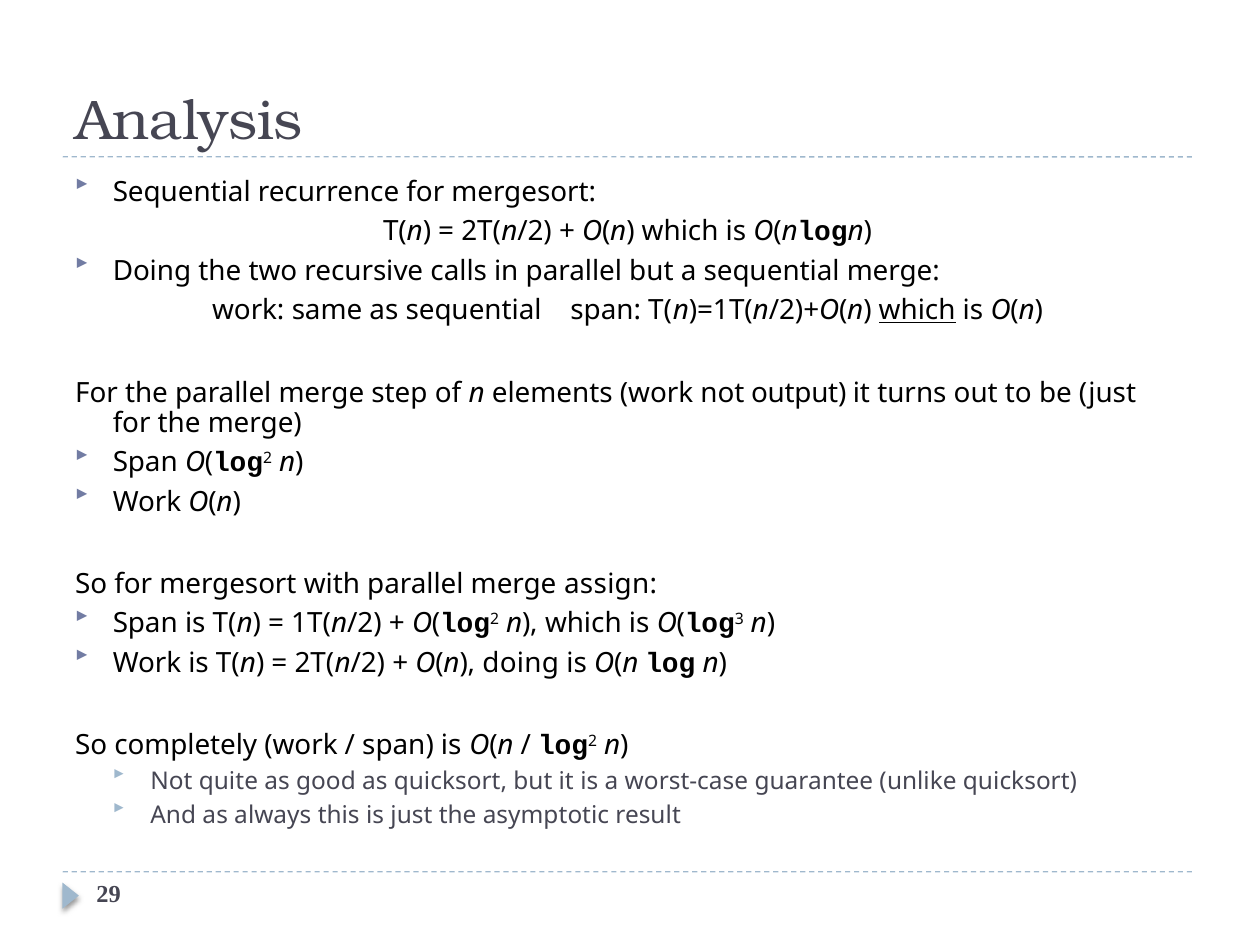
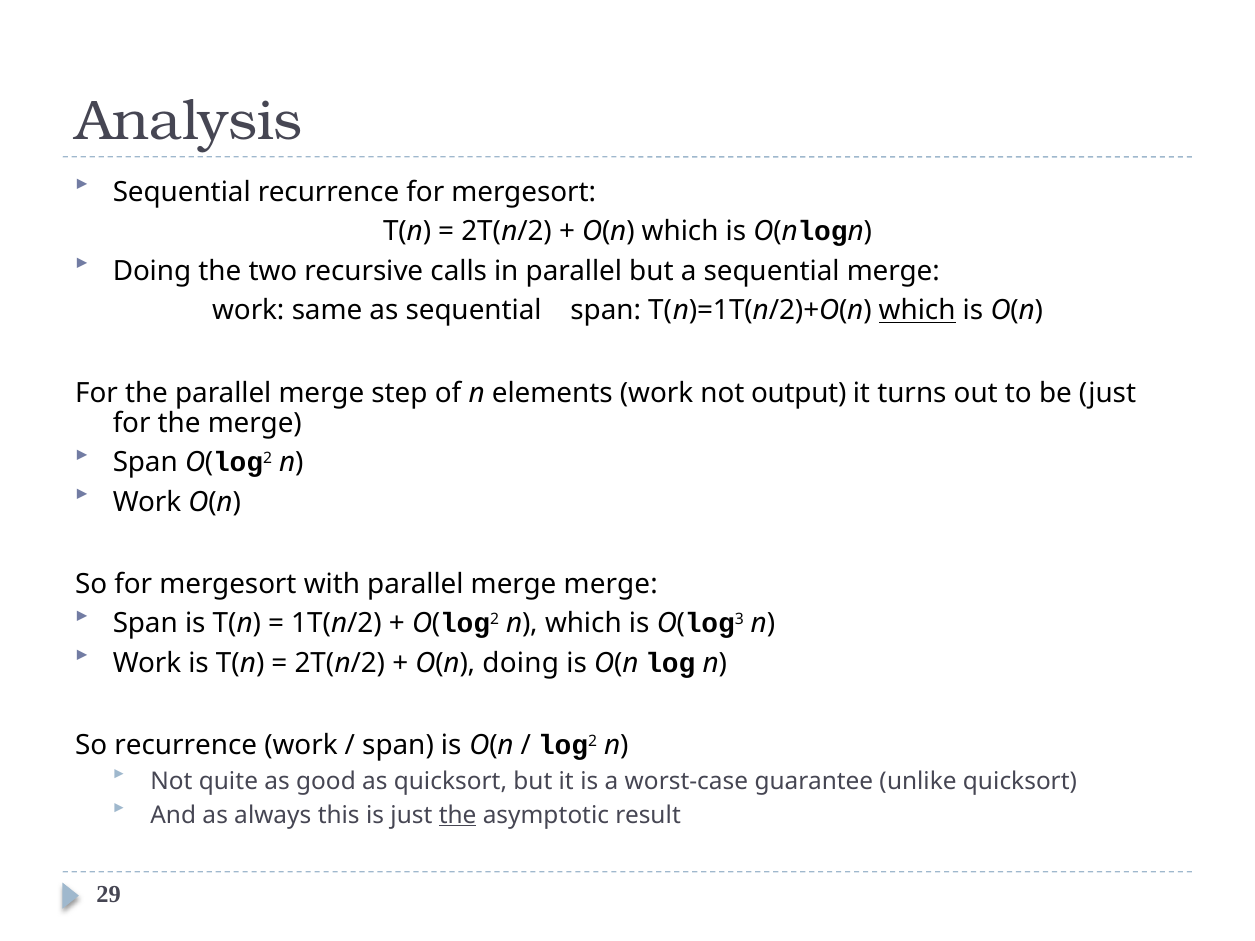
merge assign: assign -> merge (611, 584)
So completely: completely -> recurrence (186, 746)
the underline: none -> present (458, 815)
